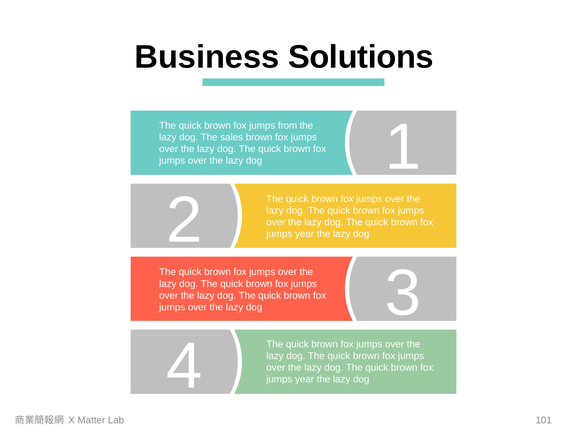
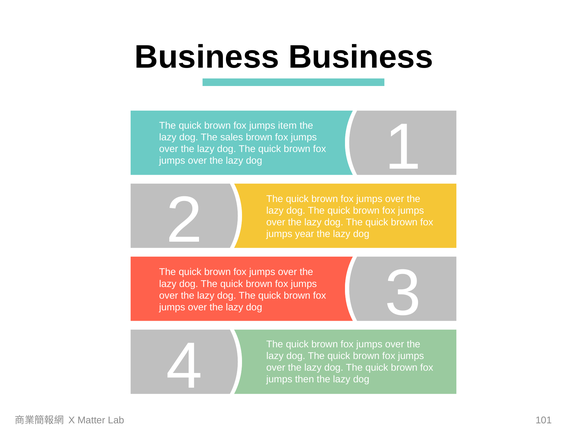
Business Solutions: Solutions -> Business (361, 57)
from: from -> item (287, 126)
year: year -> then (305, 380)
